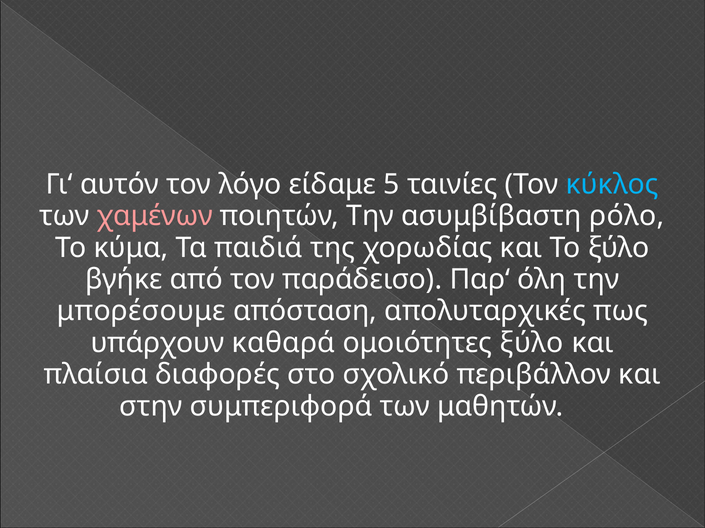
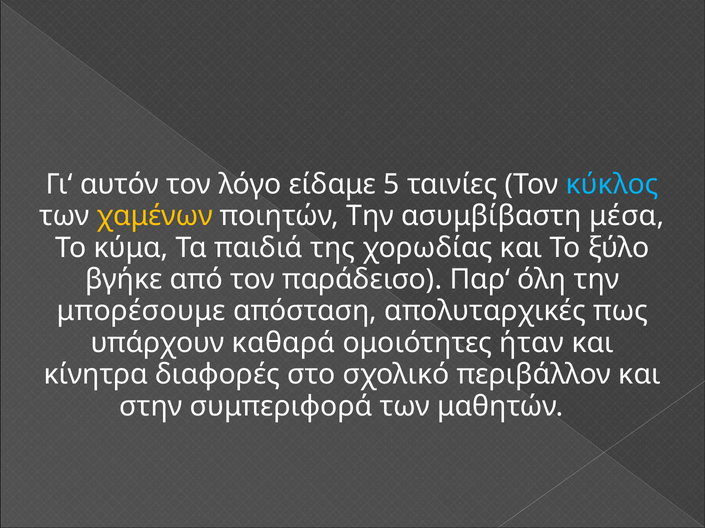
χαμένων colour: pink -> yellow (155, 216)
ρόλο: ρόλο -> μέσα (627, 216)
ομοιότητες ξύλο: ξύλο -> ήταν (532, 343)
πλαίσια: πλαίσια -> κίνητρα (96, 375)
